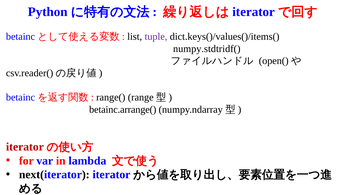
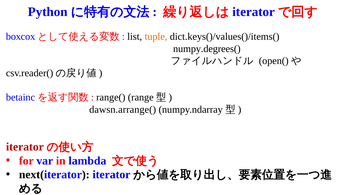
betainc: betainc -> boxcox (21, 37)
tuple colour: purple -> orange (156, 37)
numpy.stdtridf(: numpy.stdtridf( -> numpy.degrees( (207, 49)
betainc.arrange(: betainc.arrange( -> dawsn.arrange( (123, 110)
